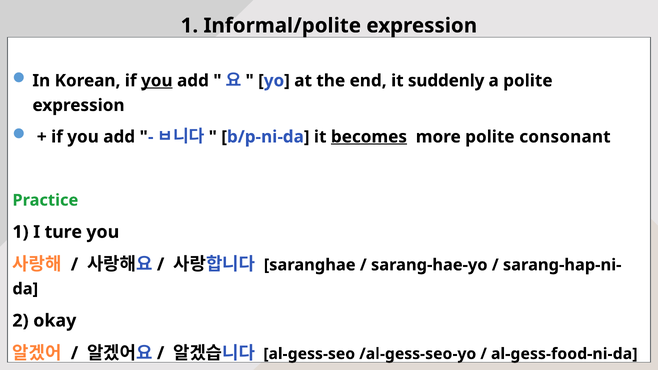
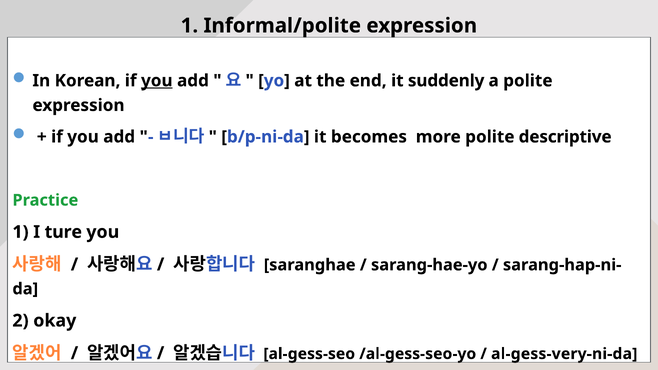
becomes underline: present -> none (369, 137)
consonant: consonant -> descriptive (565, 137)
al-gess-food-ni-da: al-gess-food-ni-da -> al-gess-very-ni-da (564, 354)
